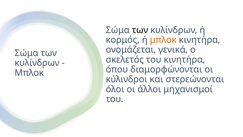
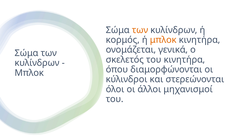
των colour: black -> orange (140, 30)
